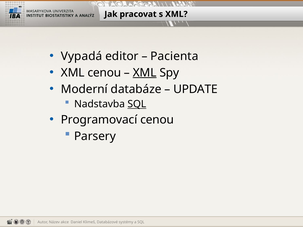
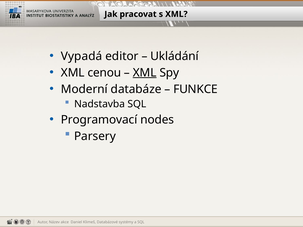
Pacienta: Pacienta -> Ukládání (175, 56)
UPDATE: UPDATE -> FUNKCE (195, 89)
SQL underline: present -> none (137, 104)
Programovací cenou: cenou -> nodes (157, 120)
